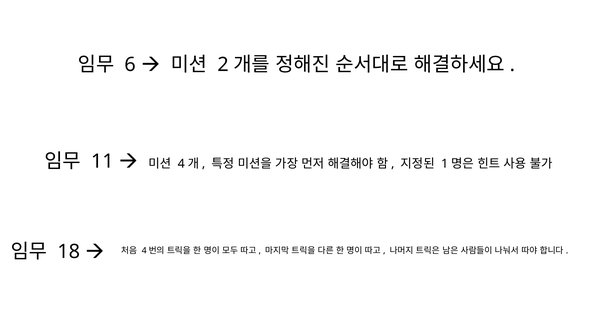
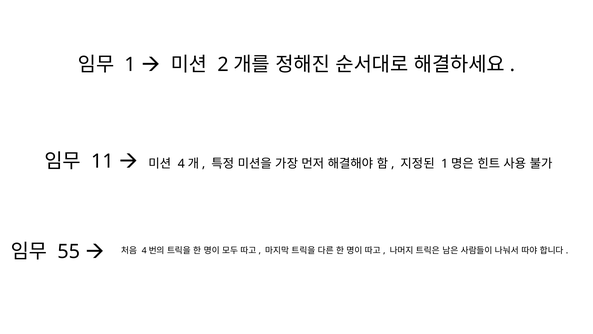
6: 6 -> 1 (130, 65)
18: 18 -> 55 (69, 251)
